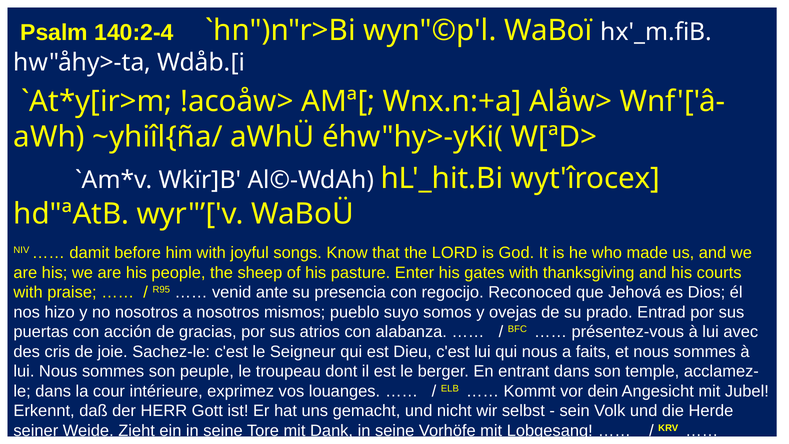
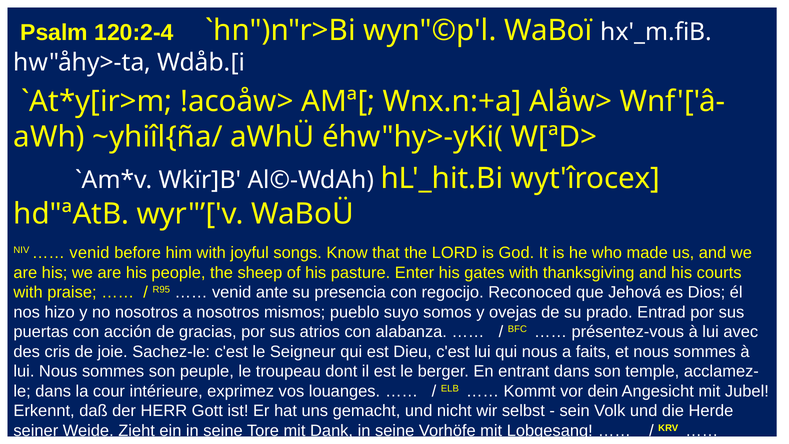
140:2-4: 140:2-4 -> 120:2-4 (134, 32)
damit: damit -> venid (89, 253)
